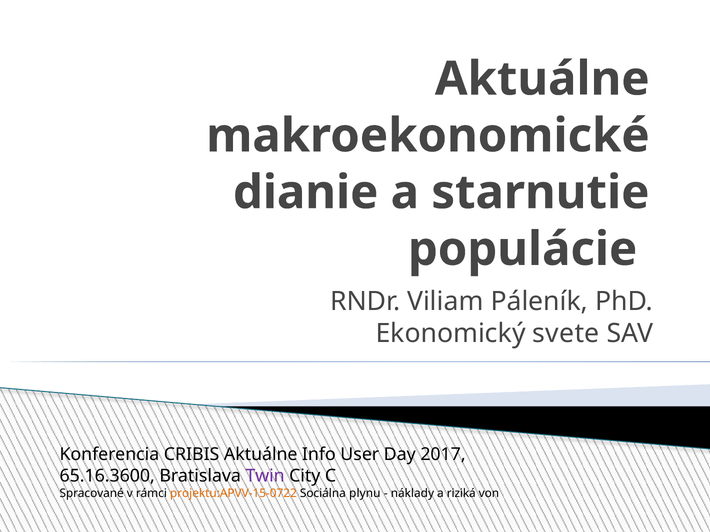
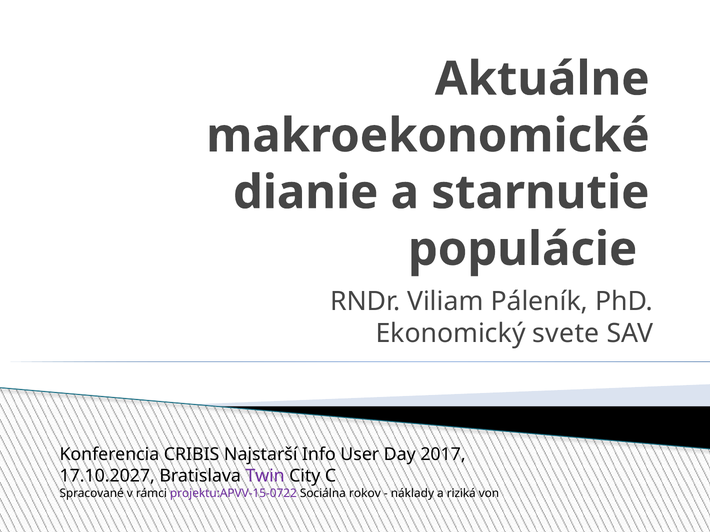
CRIBIS Aktuálne: Aktuálne -> Najstarší (261, 455)
65.16.3600: 65.16.3600 -> 17.10.2027 (107, 476)
projektu:APVV-15-0722 colour: orange -> purple (233, 494)
plynu: plynu -> rokov (365, 494)
